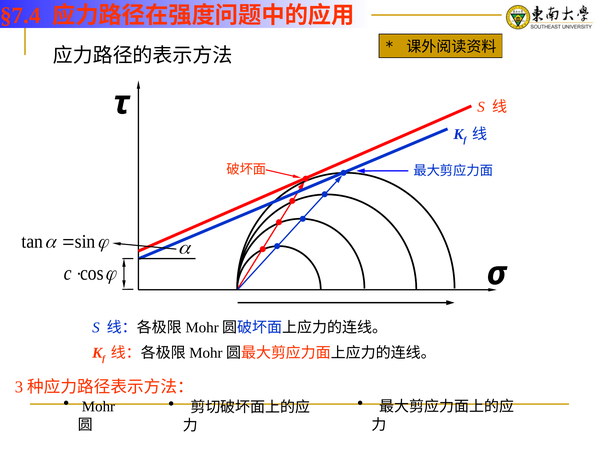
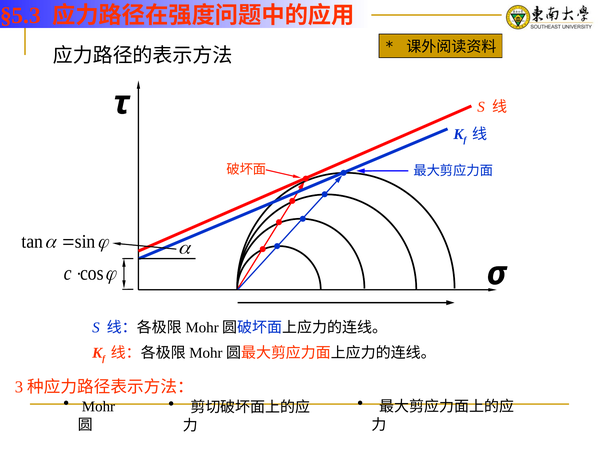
§7.4: §7.4 -> §5.3 (20, 16)
